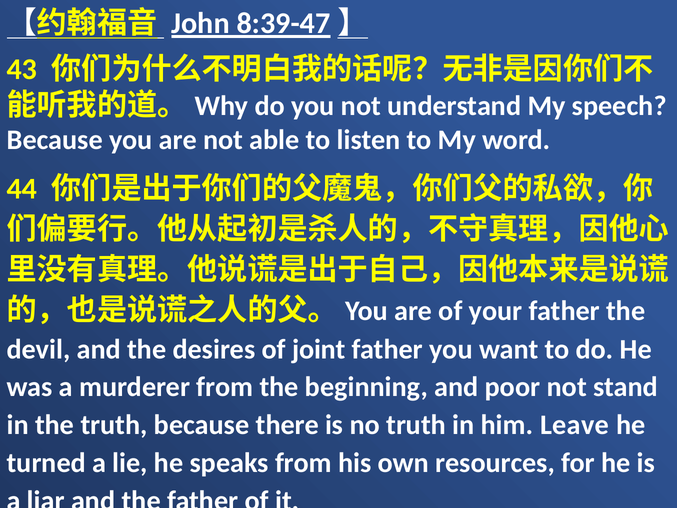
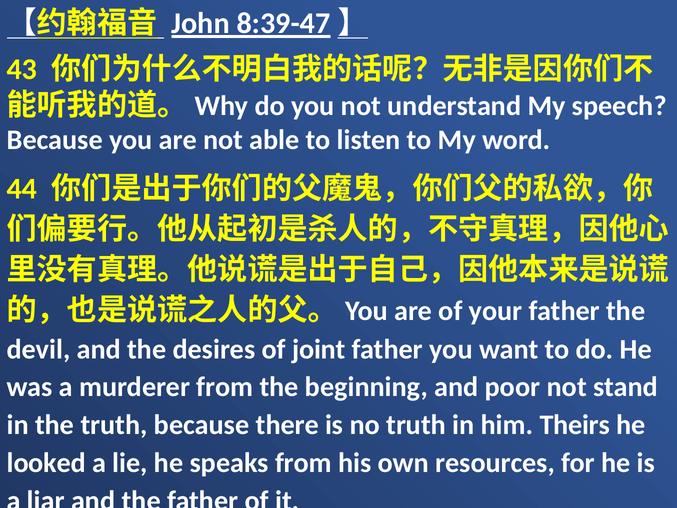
Leave: Leave -> Theirs (575, 425)
turned: turned -> looked (46, 463)
